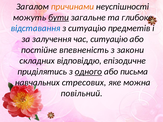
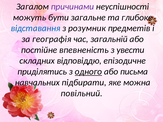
причинами colour: orange -> purple (72, 7)
бути underline: present -> none (59, 17)
з ситуацію: ситуацію -> розумник (87, 28)
залучення: залучення -> географія (52, 39)
час ситуацію: ситуацію -> загальній (109, 39)
закони: закони -> увести (130, 50)
стресових: стресових -> підбирати (84, 83)
